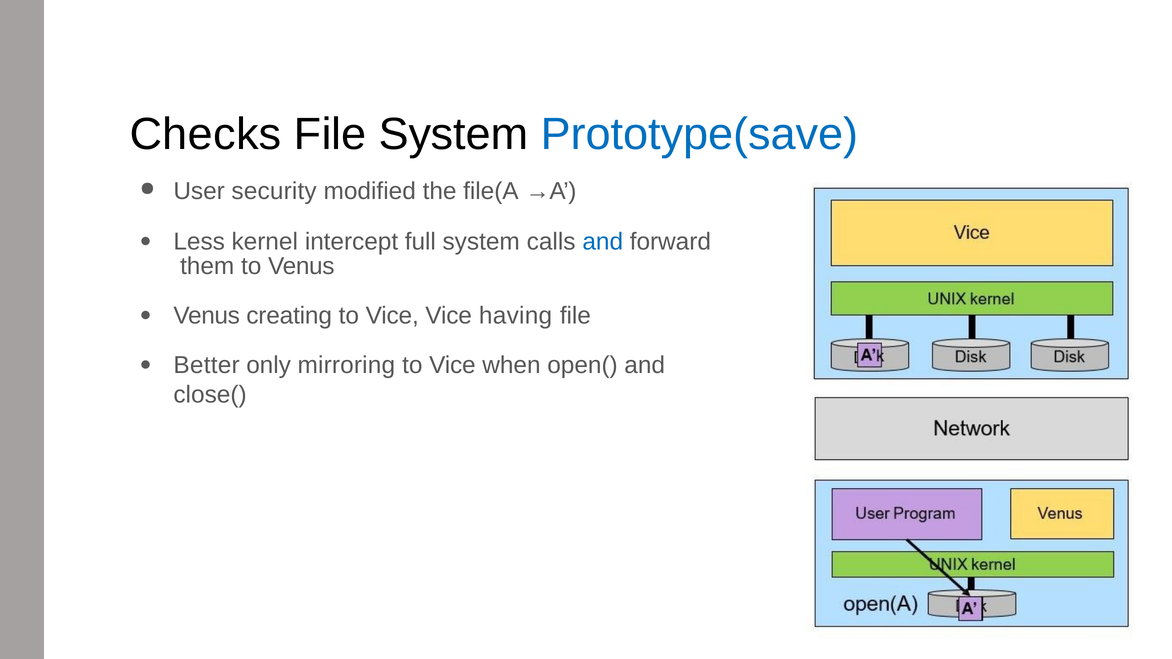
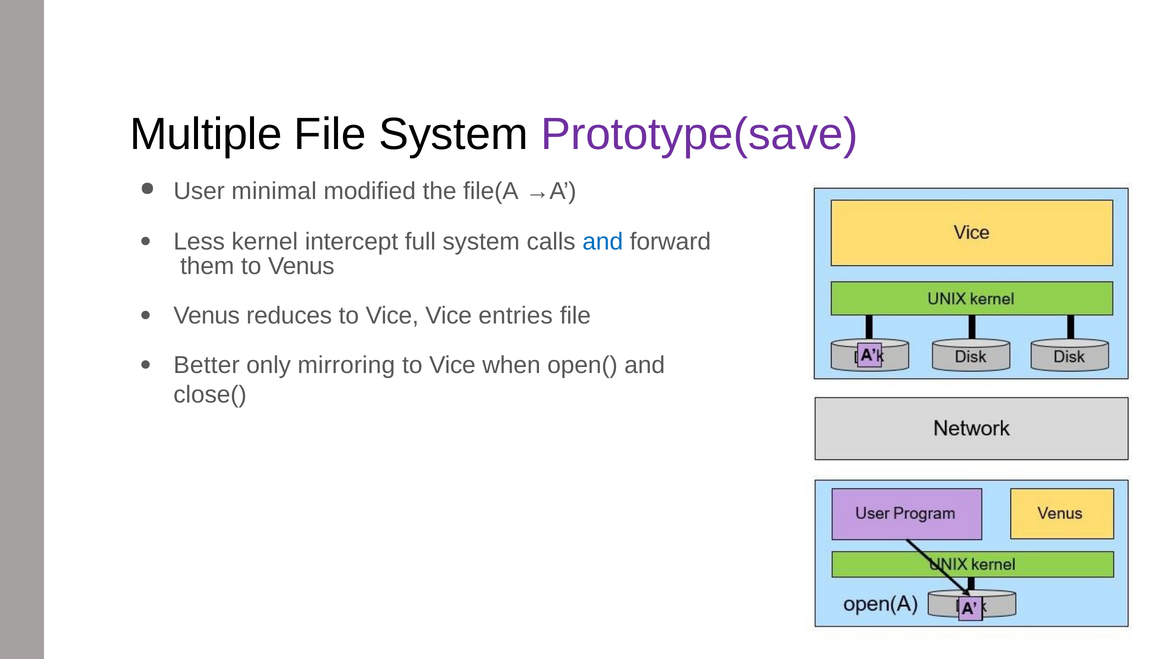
Checks: Checks -> Multiple (206, 134)
Prototype(save colour: blue -> purple (699, 134)
security: security -> minimal (274, 191)
creating: creating -> reduces (289, 316)
having: having -> entries (516, 316)
